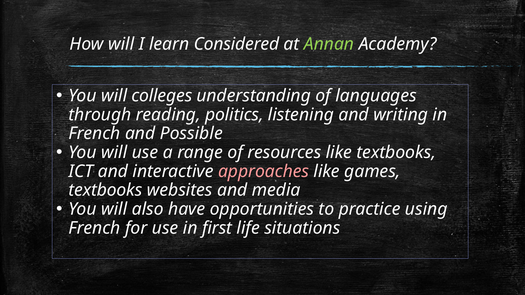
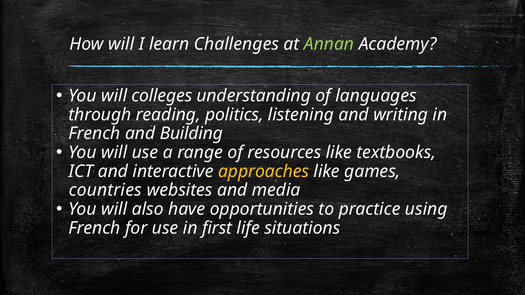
Considered: Considered -> Challenges (236, 44)
Possible: Possible -> Building (191, 134)
approaches colour: pink -> yellow (264, 172)
textbooks: textbooks -> countries (105, 190)
